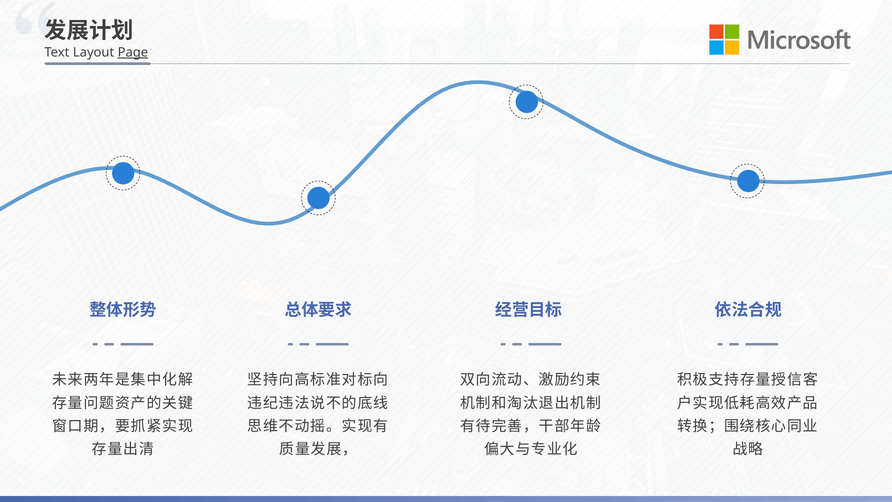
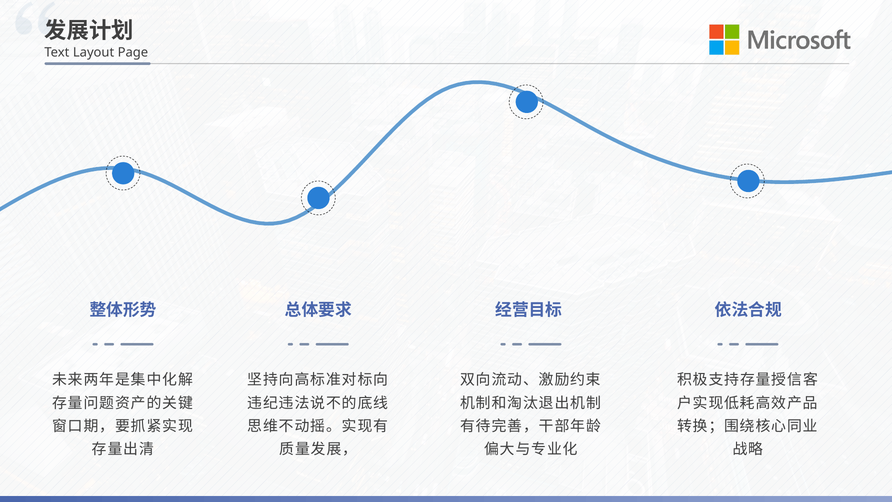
Page underline: present -> none (133, 52)
